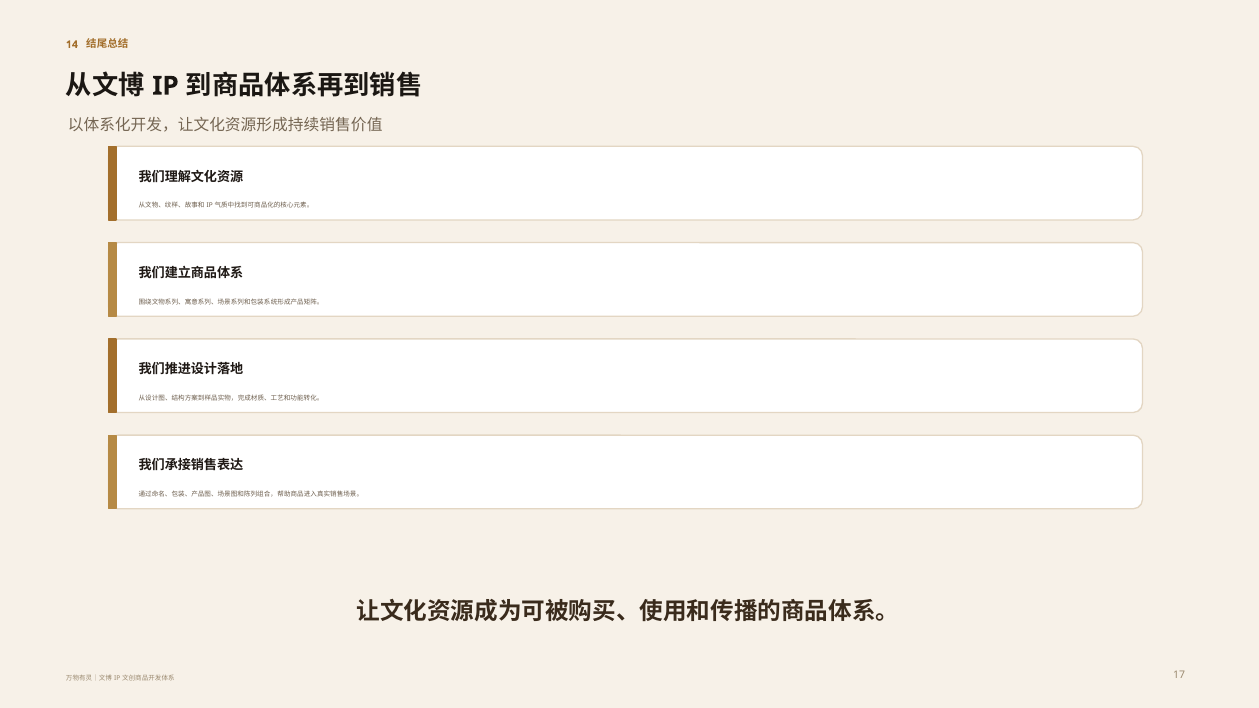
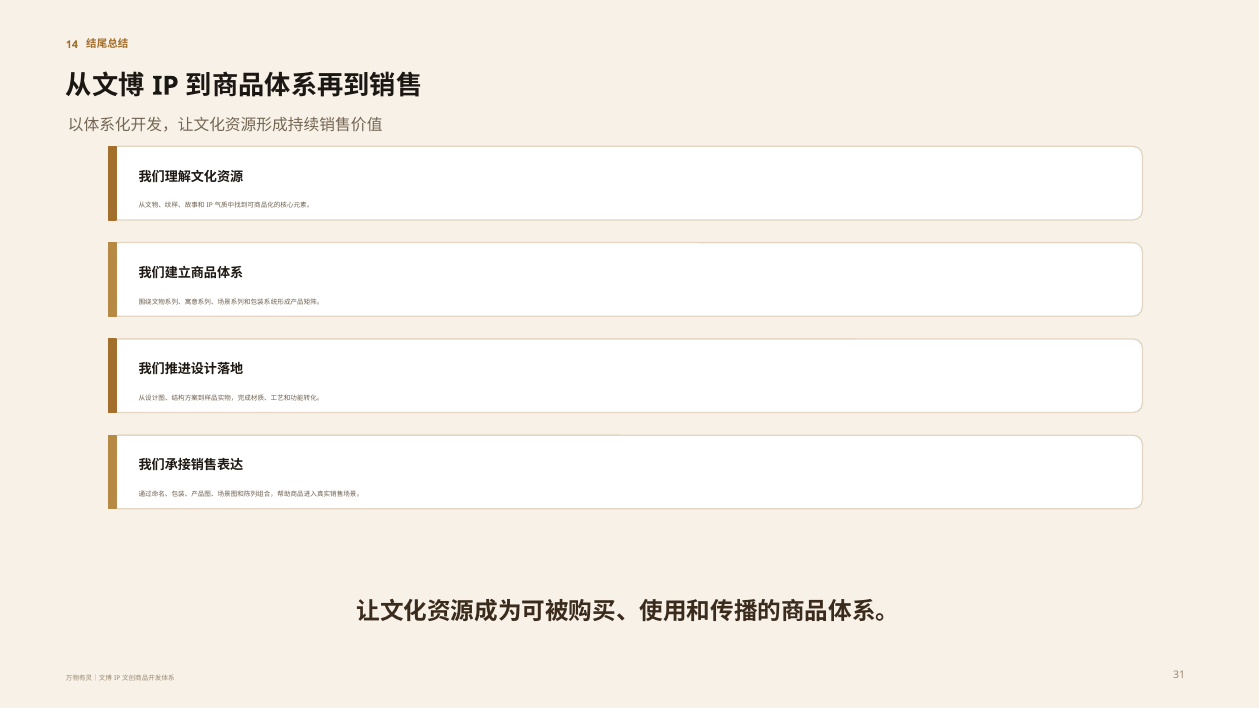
17: 17 -> 31 (1179, 675)
